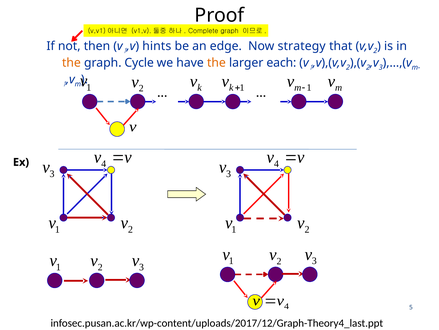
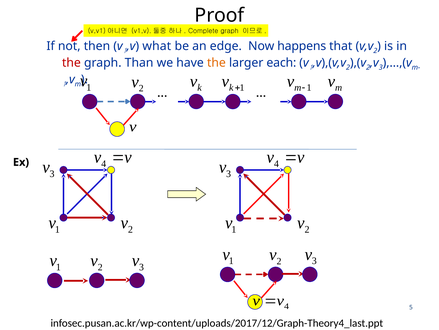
hints: hints -> what (157, 46)
strategy: strategy -> happens (302, 46)
the colour: orange -> red (71, 63)
Cycle: Cycle -> Than (139, 63)
